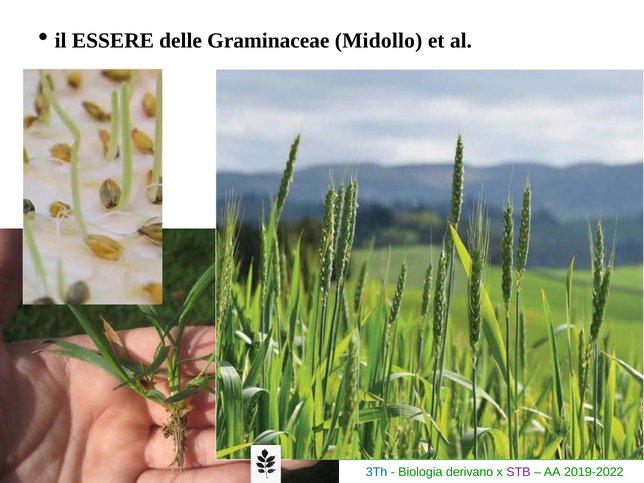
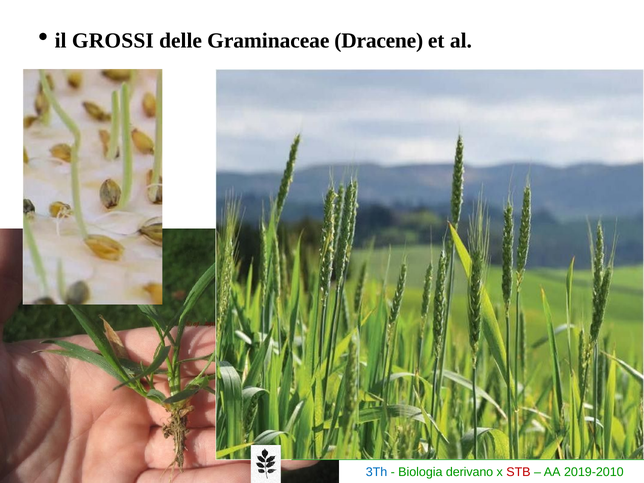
ESSERE: ESSERE -> GROSSI (113, 40)
Midollo: Midollo -> Dracene (379, 40)
STB colour: purple -> red (518, 472)
2019-2022: 2019-2022 -> 2019-2010 (594, 472)
